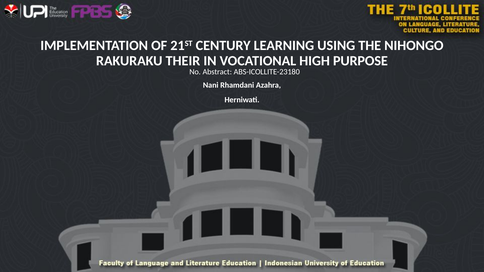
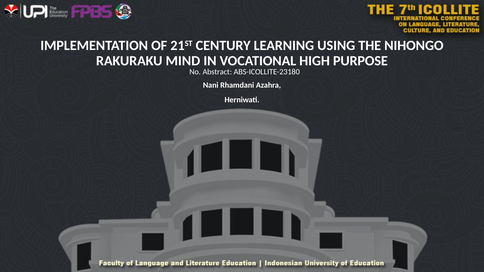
THEIR: THEIR -> MIND (183, 61)
